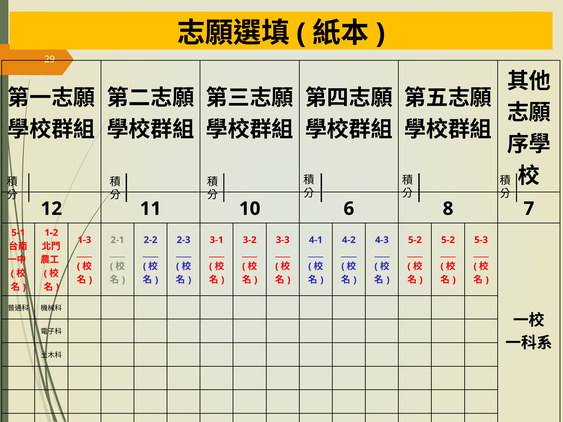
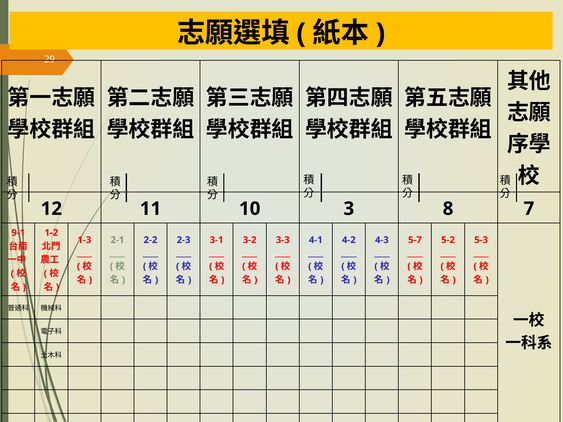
6: 6 -> 3 (349, 209)
5-1: 5-1 -> 9-1 (18, 233)
5-2: 5-2 -> 5-7 (415, 240)
